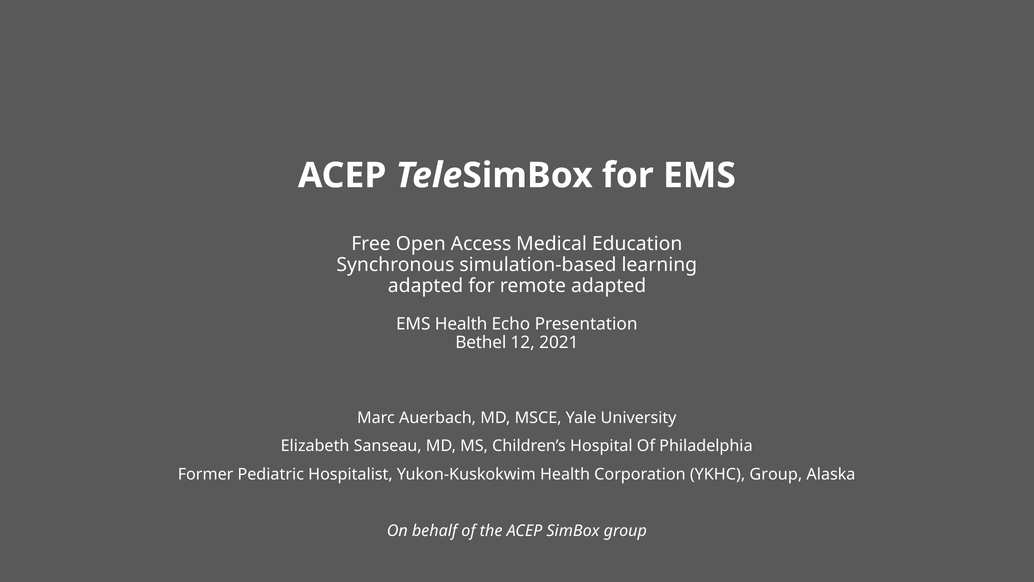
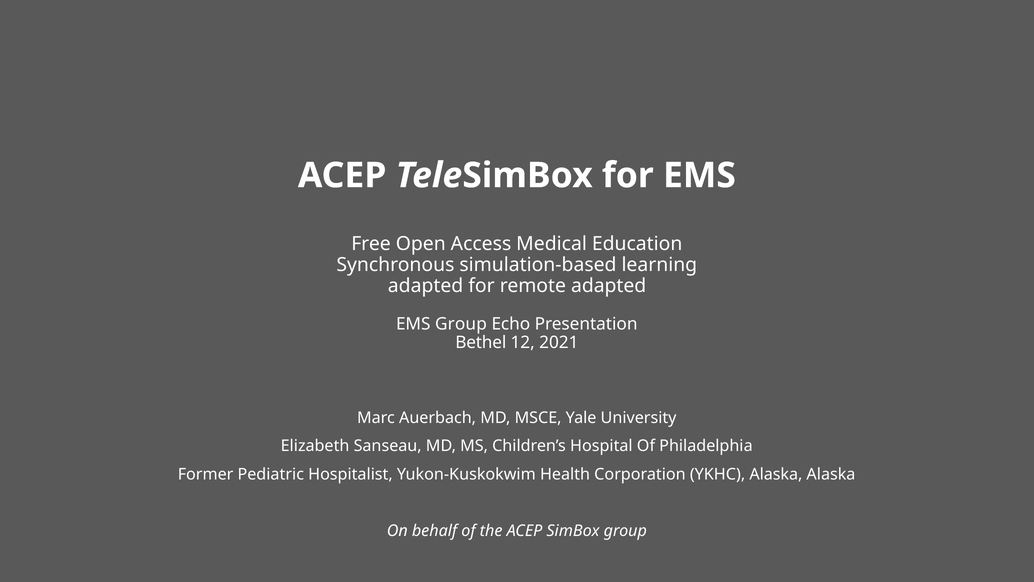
EMS Health: Health -> Group (461, 324)
YKHC Group: Group -> Alaska (776, 474)
